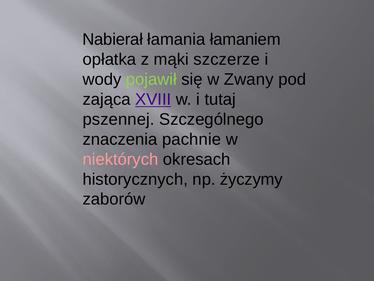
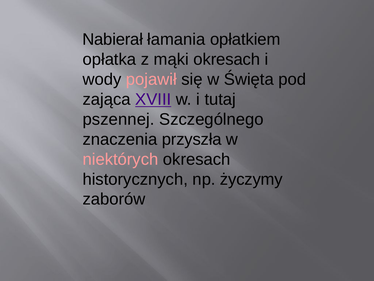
łamaniem: łamaniem -> opłatkiem (245, 39)
mąki szczerze: szczerze -> okresach (227, 59)
pojawił colour: light green -> pink (151, 79)
Zwany: Zwany -> Święta (249, 79)
pachnie: pachnie -> przyszła (192, 139)
